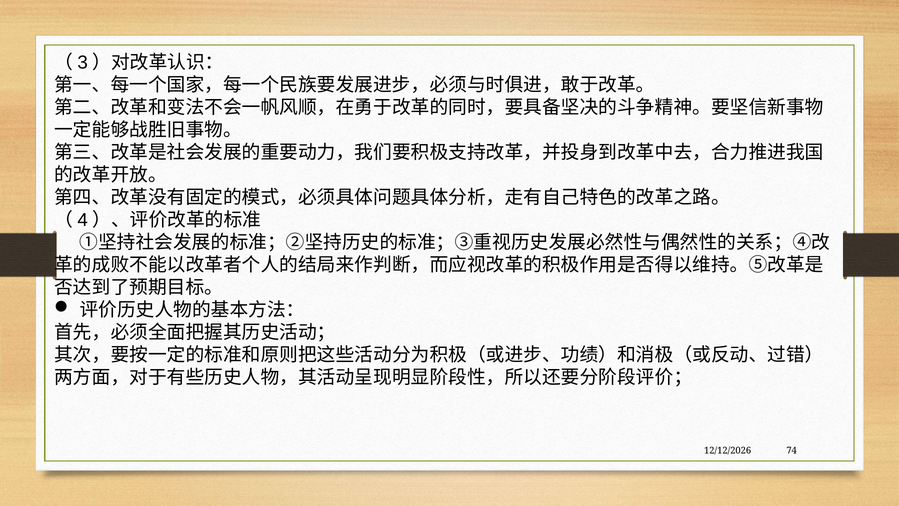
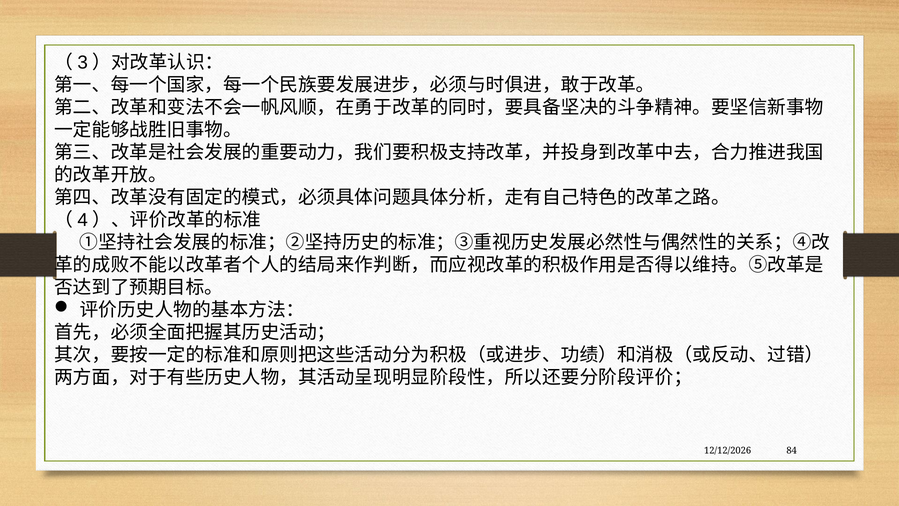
74: 74 -> 84 (792, 450)
